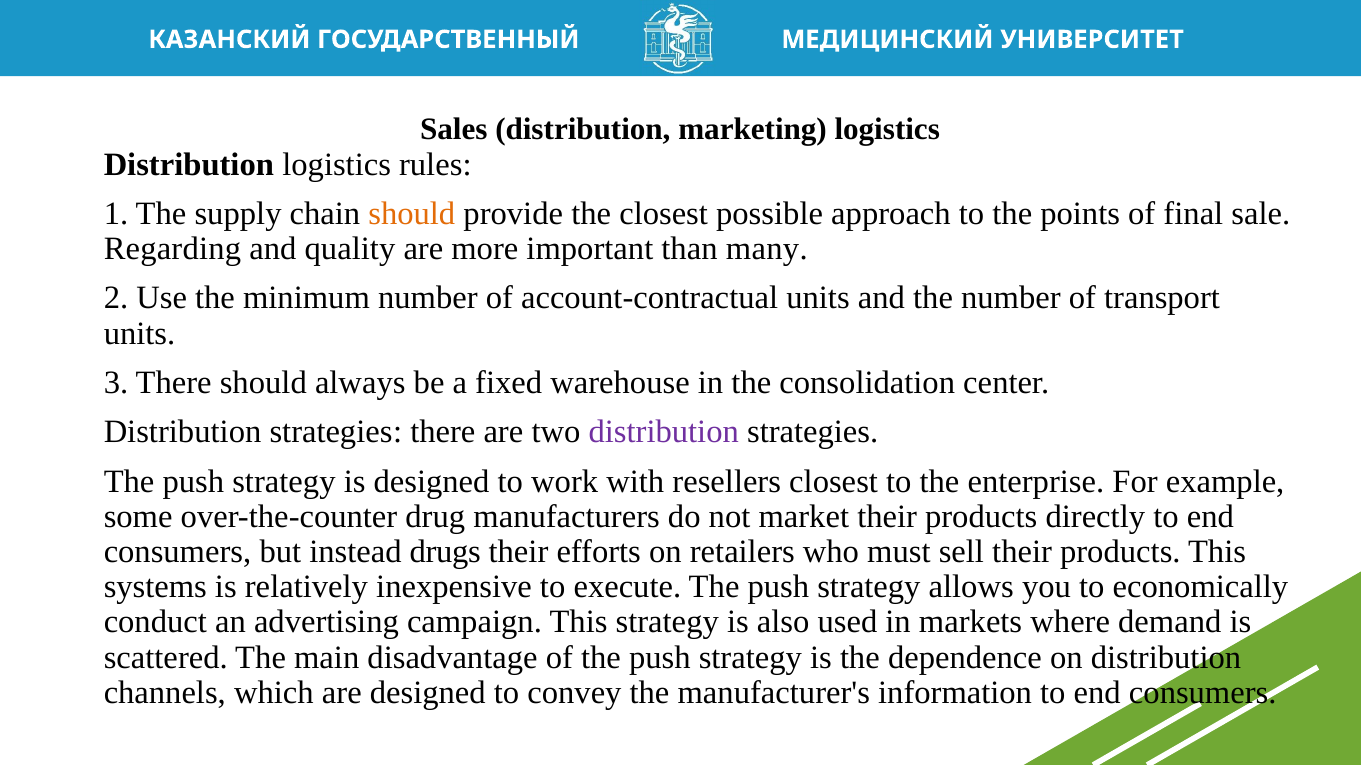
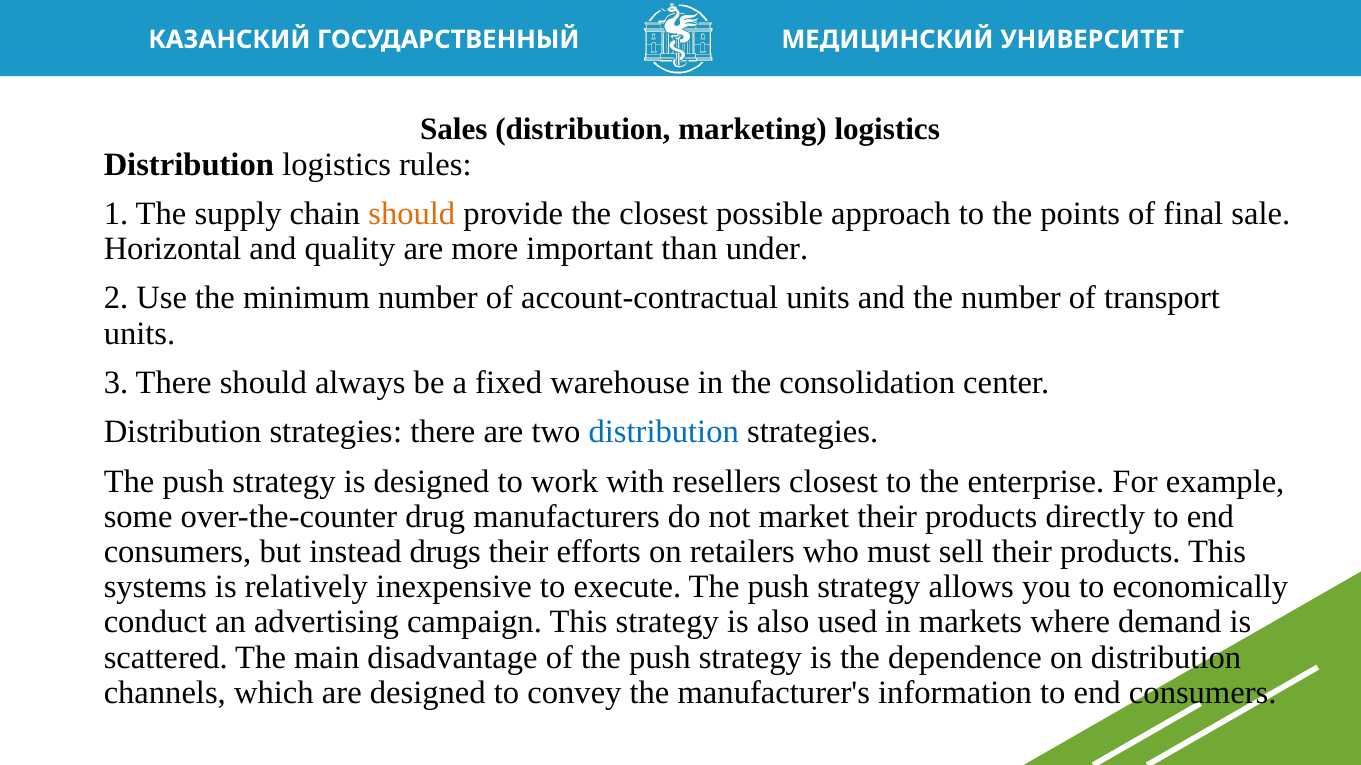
Regarding: Regarding -> Horizontal (173, 249)
many: many -> under (767, 249)
distribution colour: purple -> blue (664, 432)
